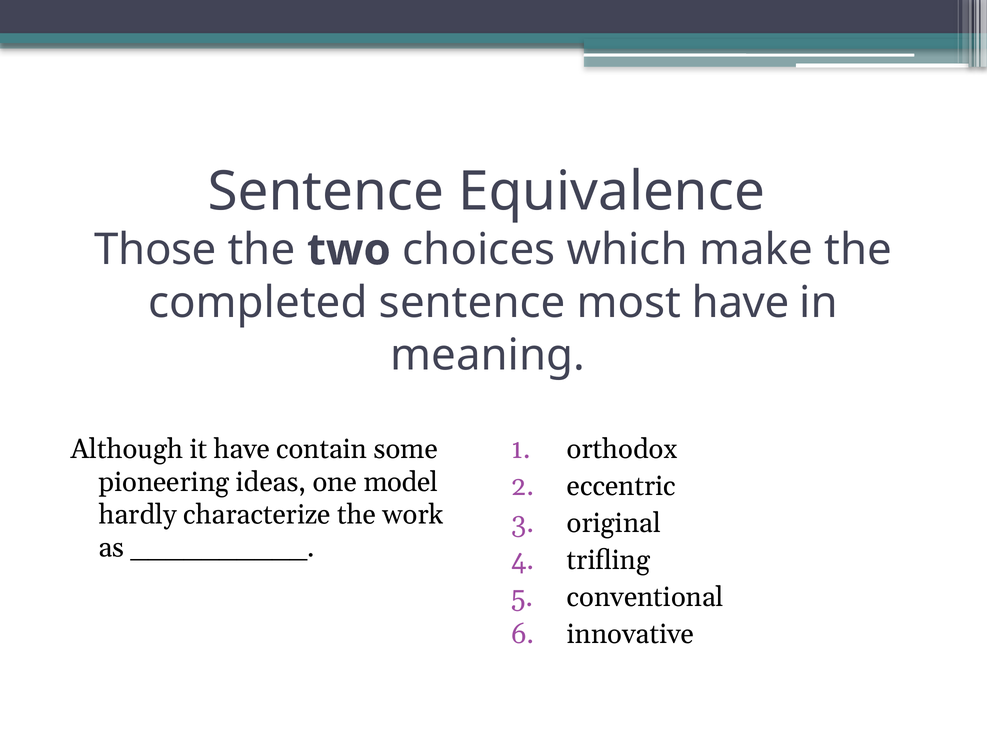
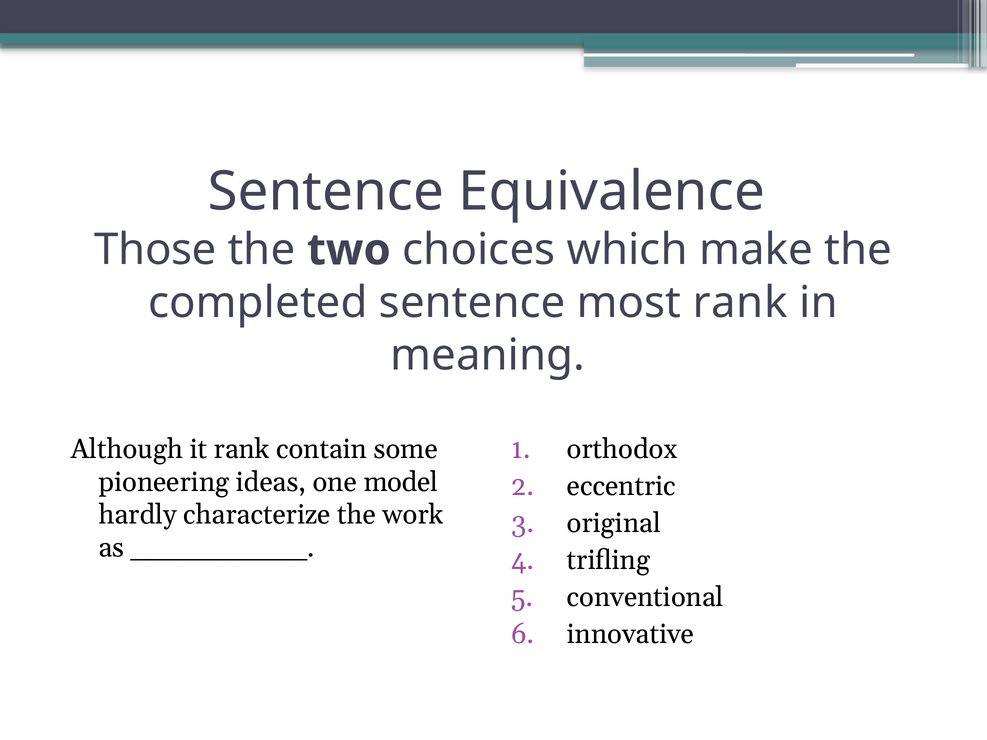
most have: have -> rank (740, 303)
it have: have -> rank (242, 449)
